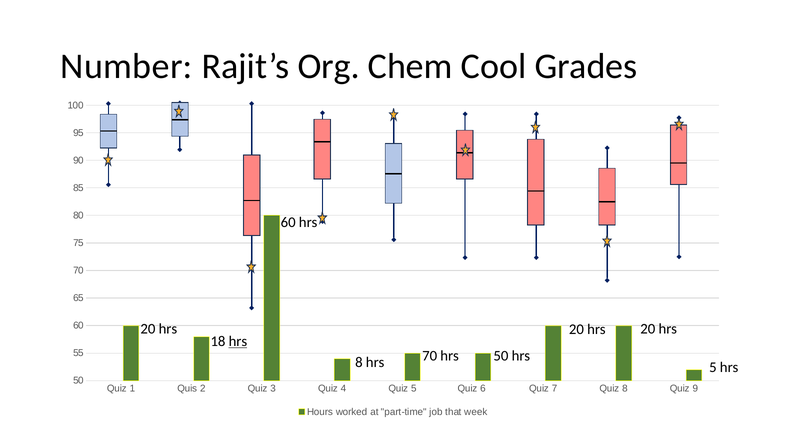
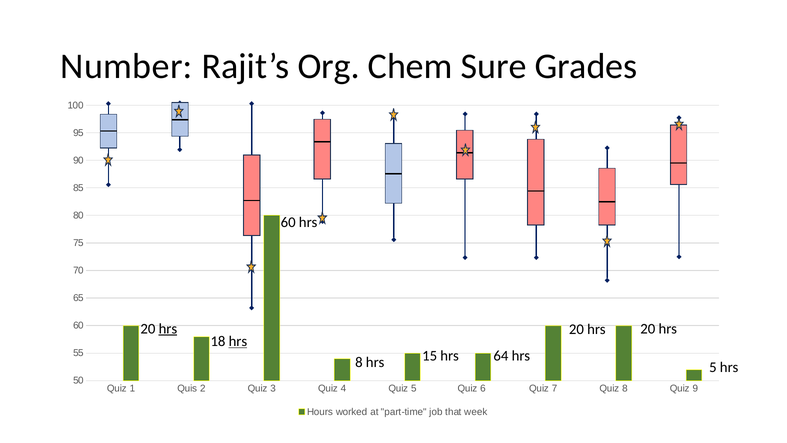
Cool: Cool -> Sure (494, 66)
hrs underline: none -> present (168, 329)
hrs 70: 70 -> 15 (430, 356)
hrs 50: 50 -> 64 (501, 355)
